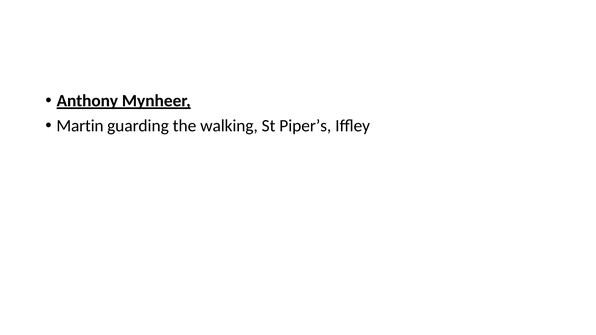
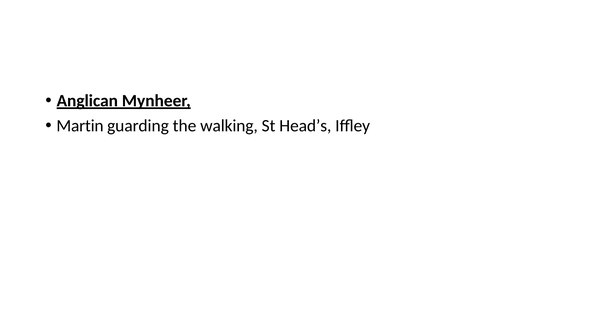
Anthony: Anthony -> Anglican (87, 101)
Piper’s: Piper’s -> Head’s (305, 126)
